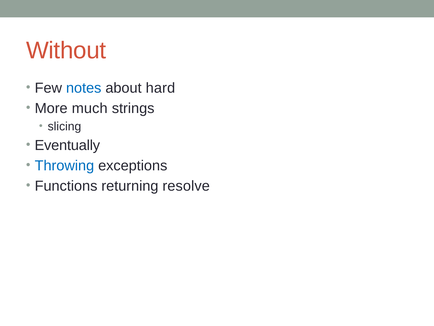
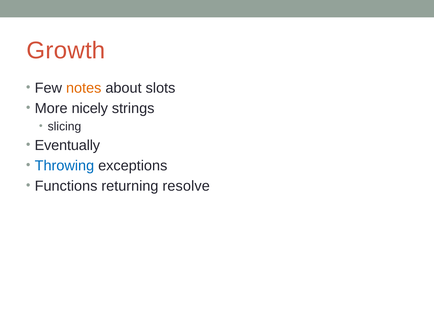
Without: Without -> Growth (66, 51)
notes colour: blue -> orange (84, 88)
hard: hard -> slots (161, 88)
much: much -> nicely (90, 108)
